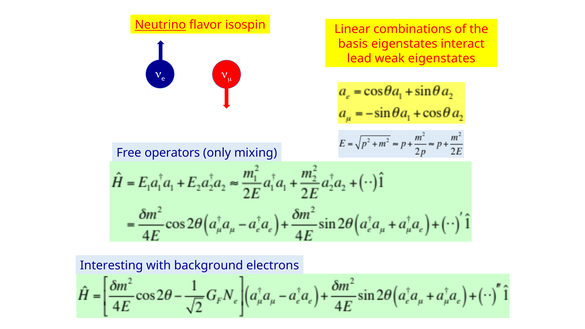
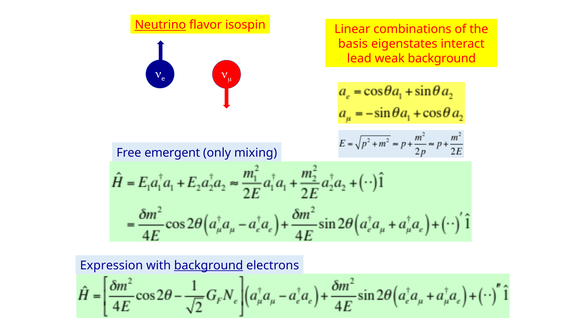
weak eigenstates: eigenstates -> background (442, 58)
operators: operators -> emergent (172, 153)
Interesting: Interesting -> Expression (111, 266)
background underline: none -> present (209, 266)
